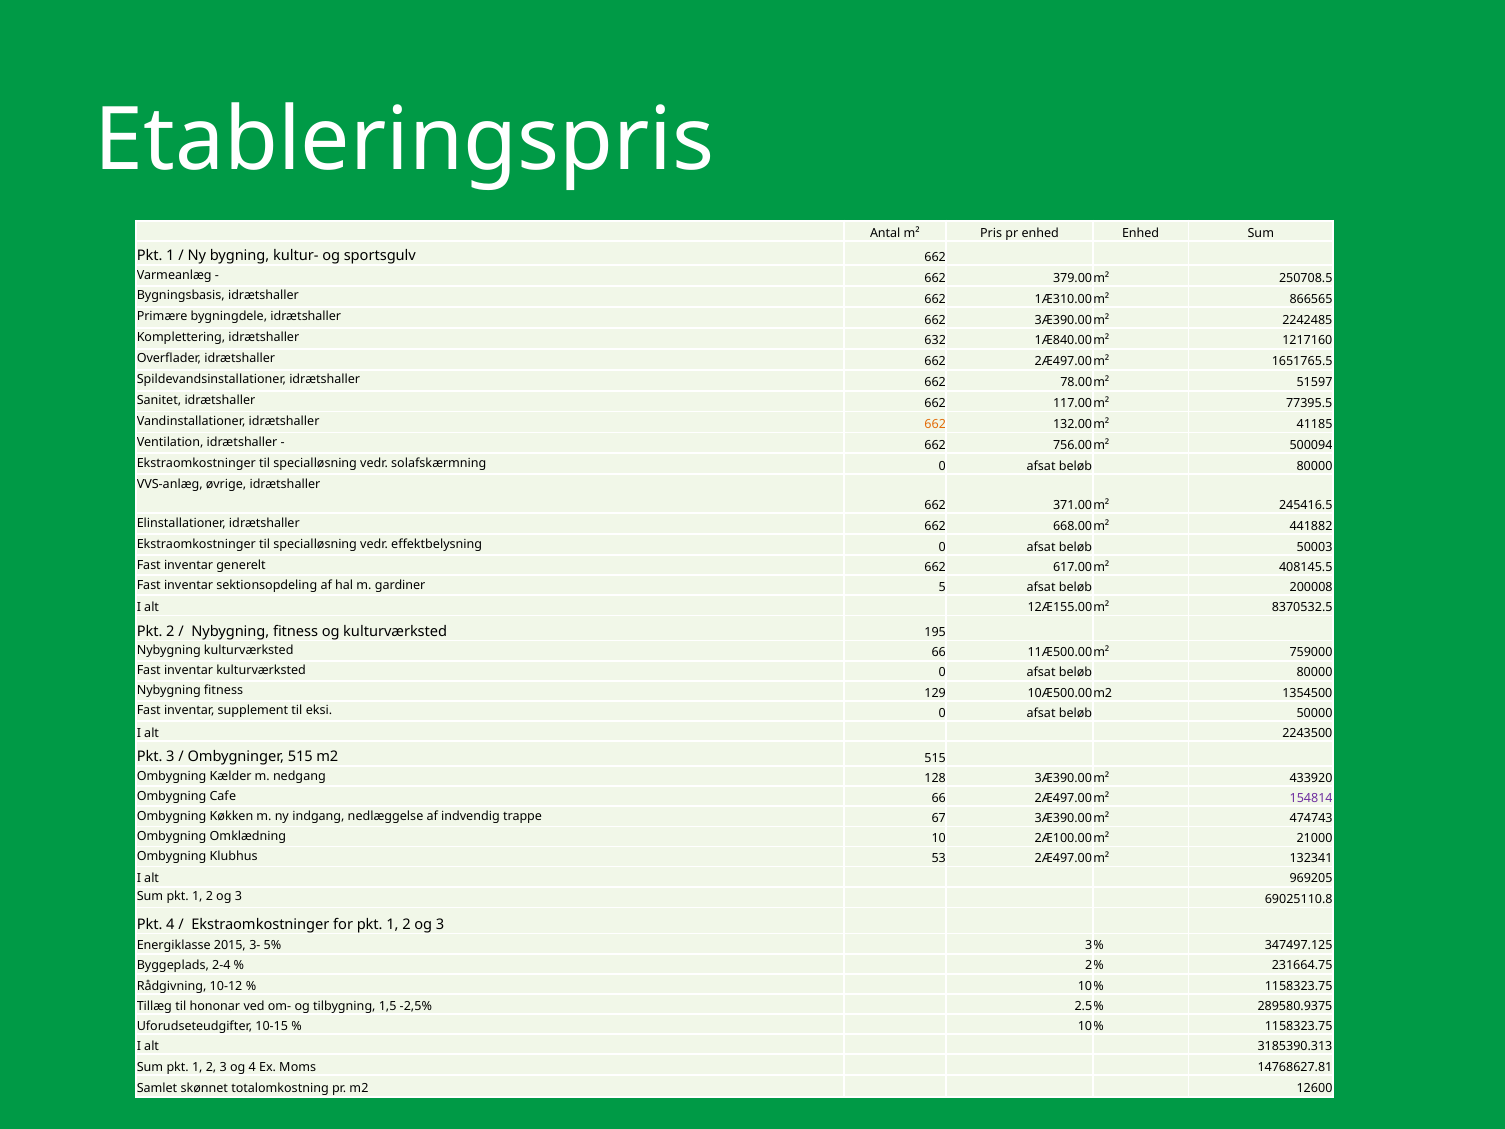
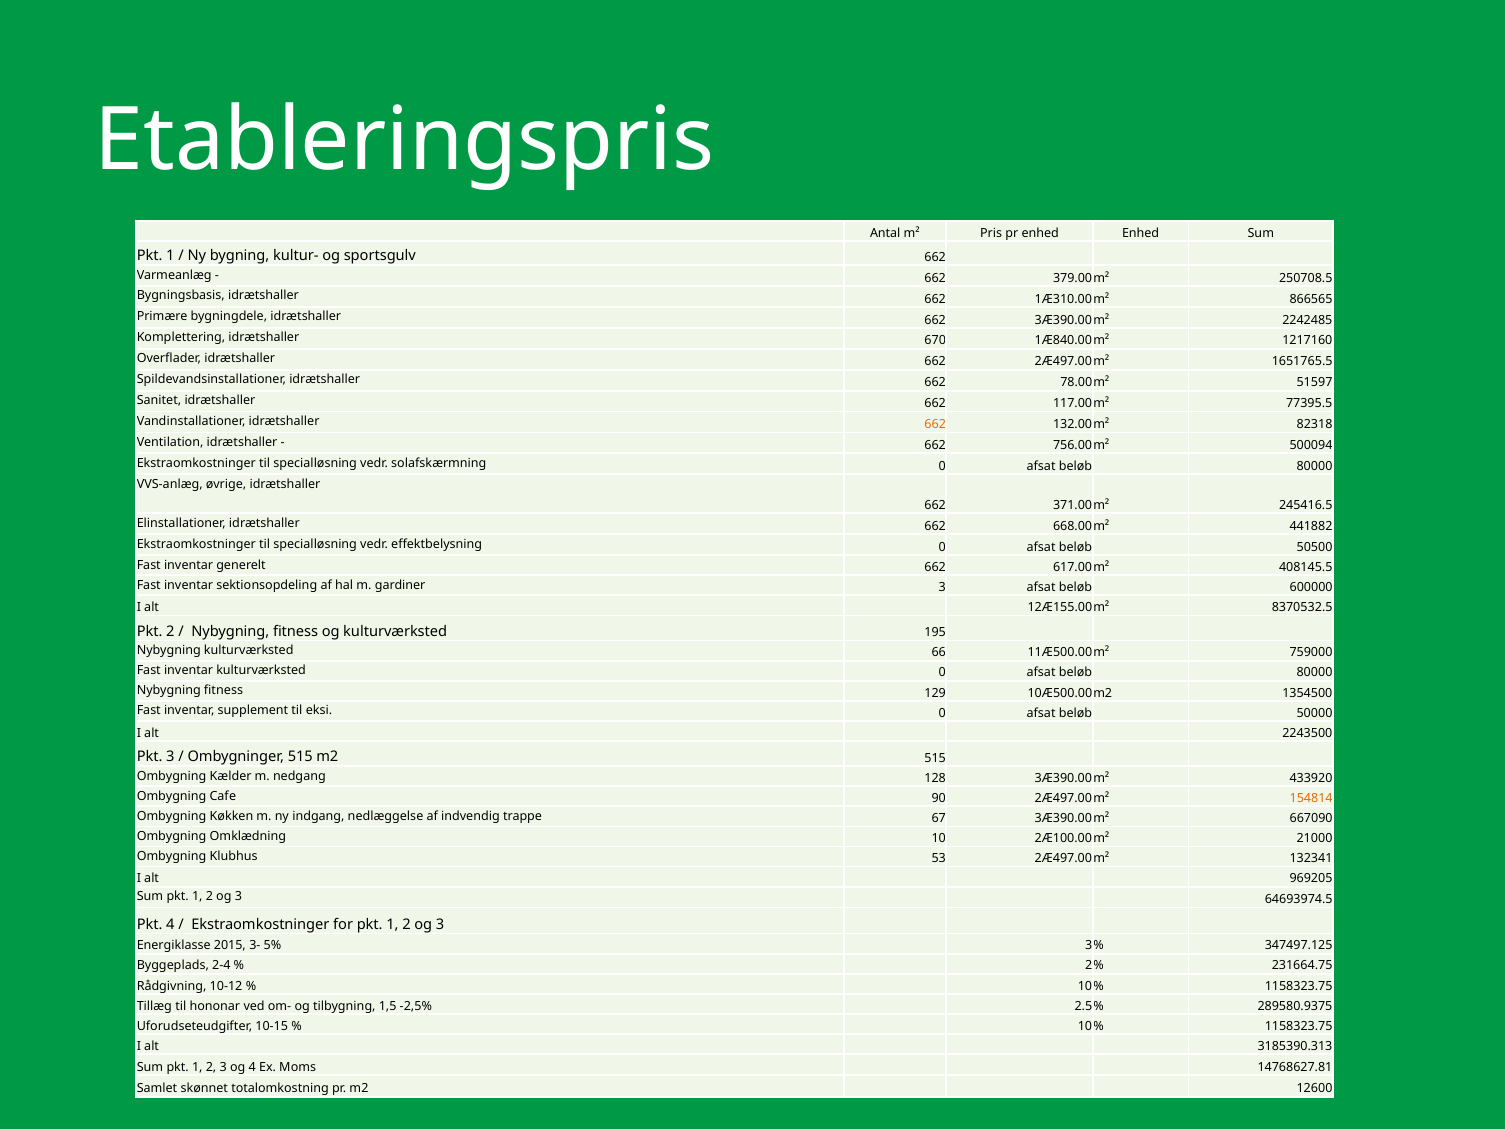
632: 632 -> 670 (935, 341)
41185: 41185 -> 82318 (1315, 424)
50003: 50003 -> 50500 (1315, 547)
gardiner 5: 5 -> 3 (942, 587)
200008: 200008 -> 600000 (1311, 587)
Cafe 66: 66 -> 90 (939, 798)
154814 colour: purple -> orange (1311, 798)
474743: 474743 -> 667090 (1311, 818)
69025110.8: 69025110.8 -> 64693974.5 (1299, 899)
